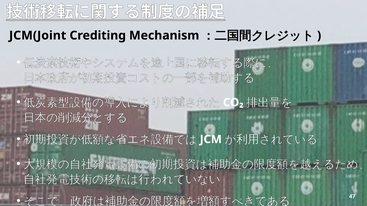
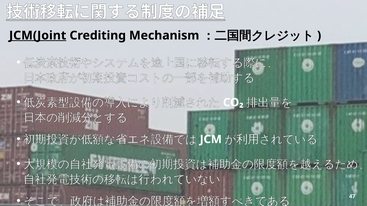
JCM(Joint underline: none -> present (38, 36)
